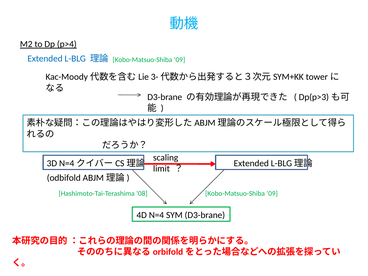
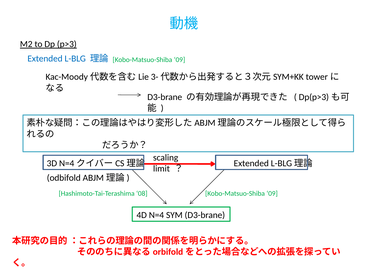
p>4: p>4 -> p>3 (67, 44)
